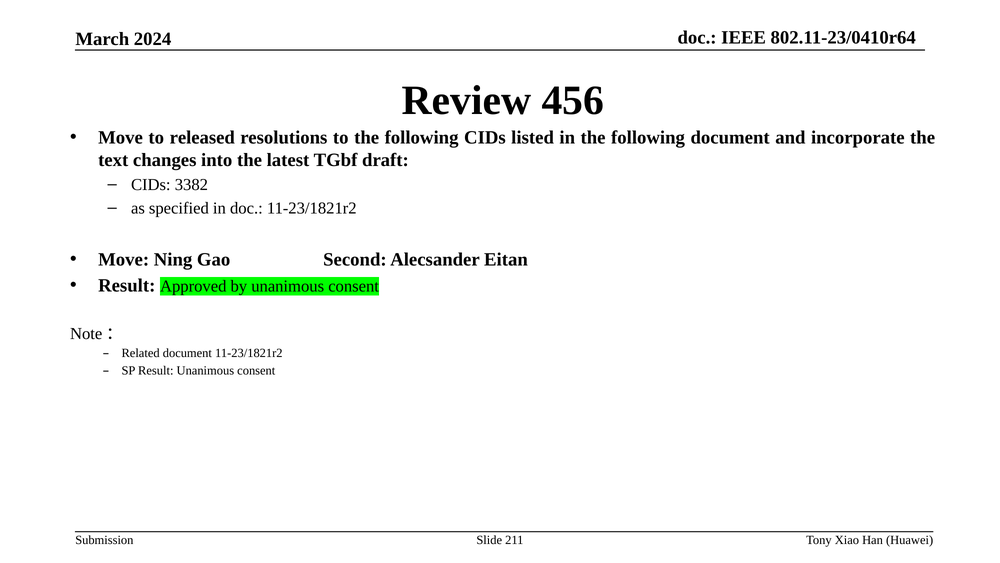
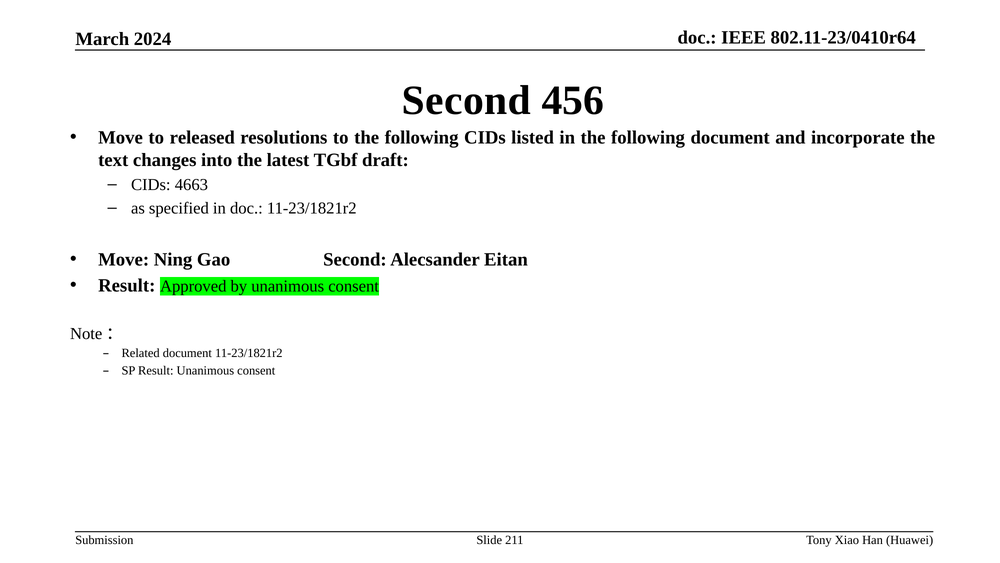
Review: Review -> Second (466, 100)
3382: 3382 -> 4663 (191, 185)
